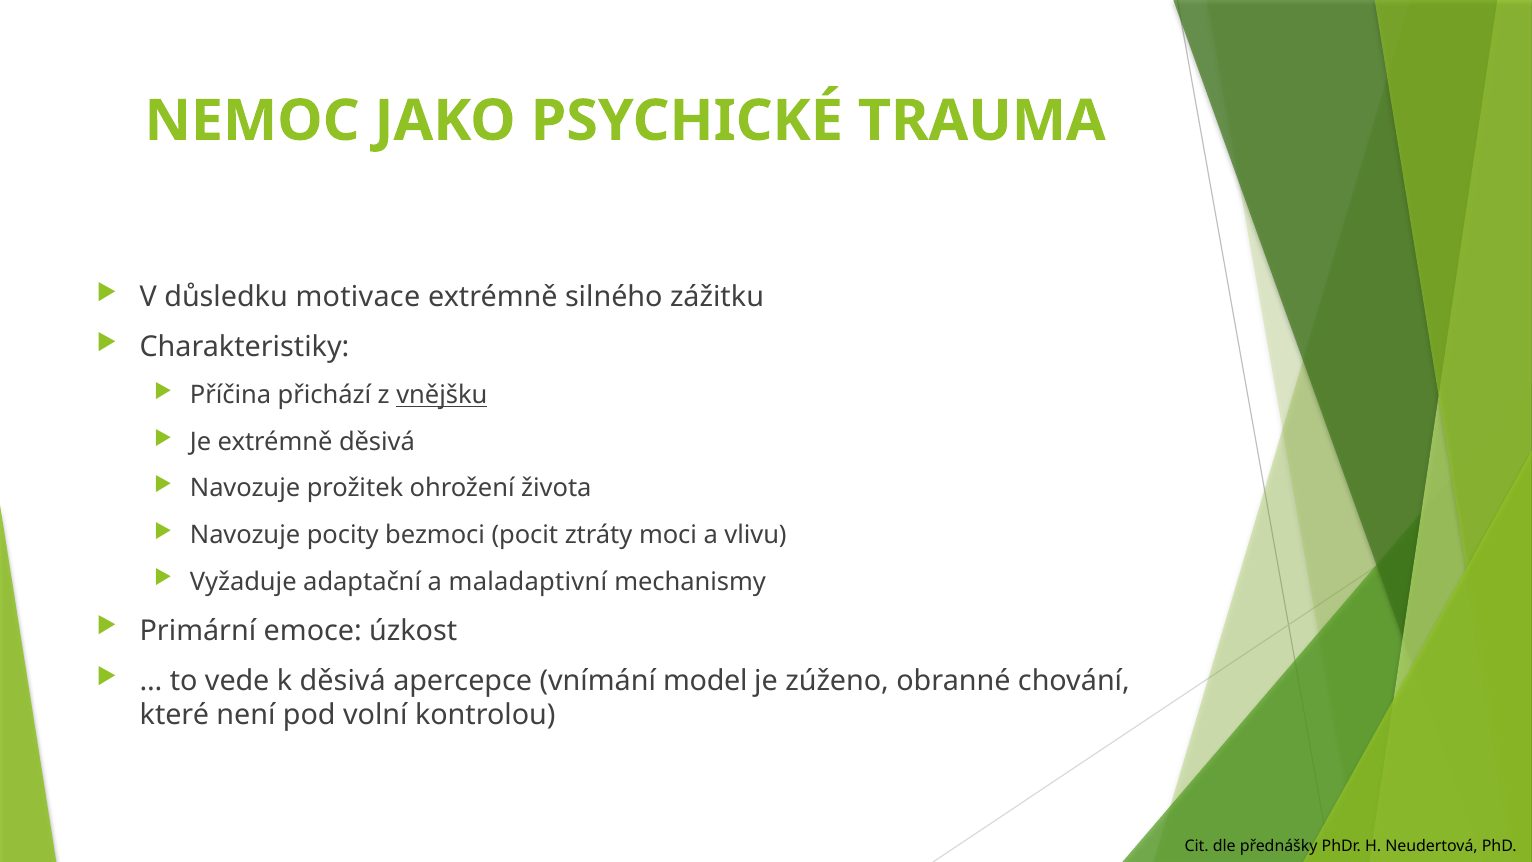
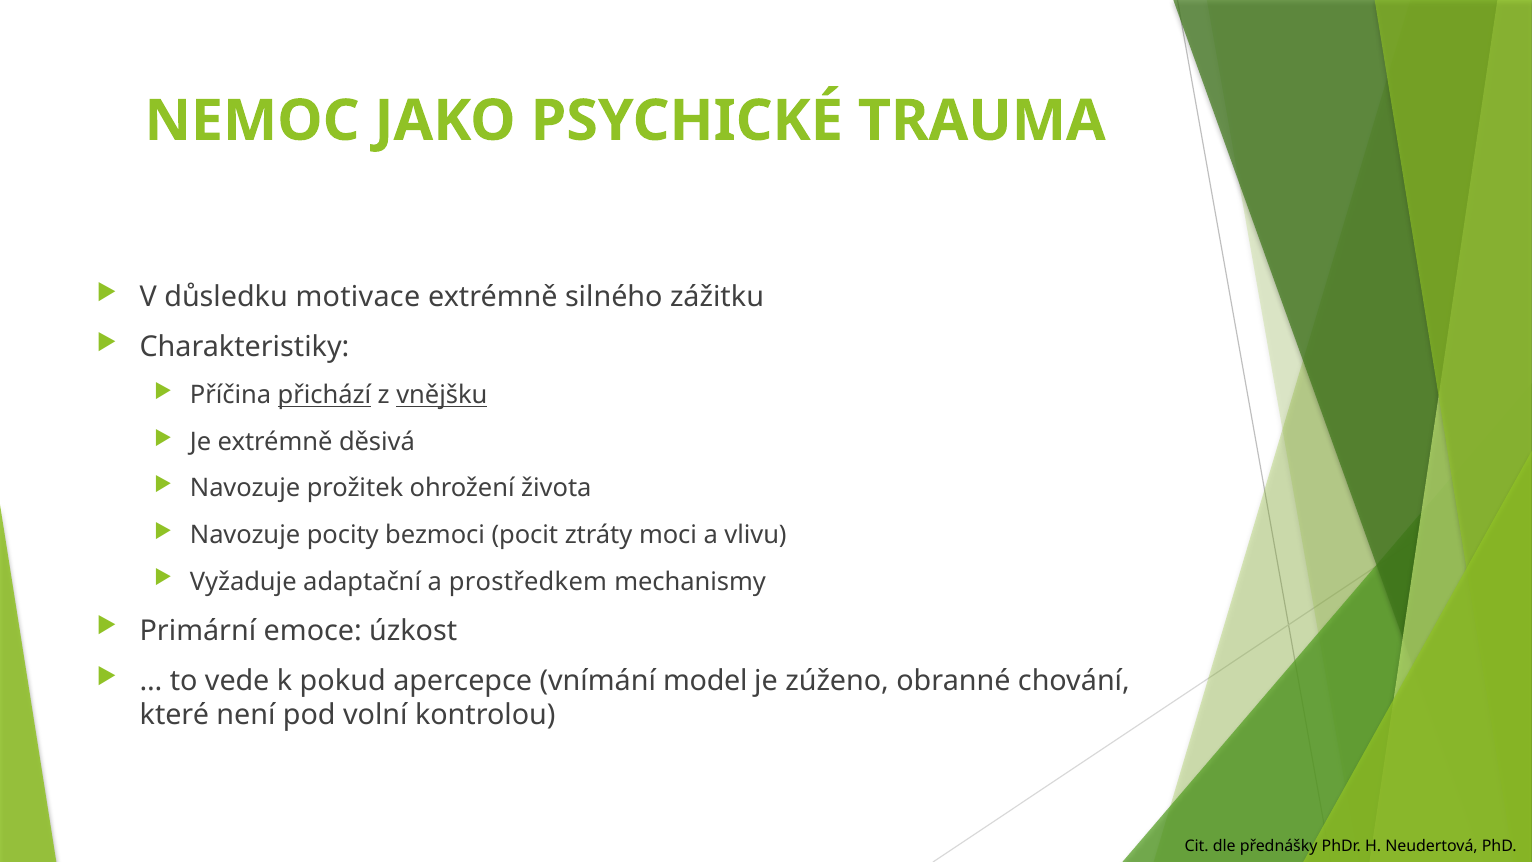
přichází underline: none -> present (324, 395)
maladaptivní: maladaptivní -> prostředkem (528, 582)
k děsivá: děsivá -> pokud (343, 681)
